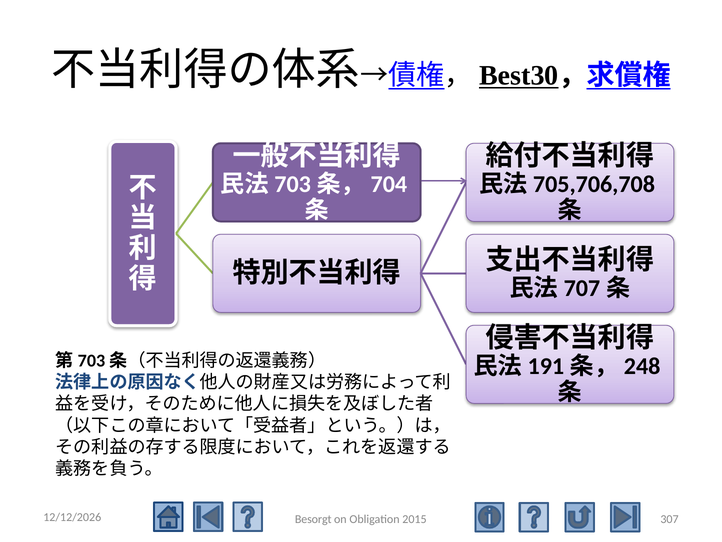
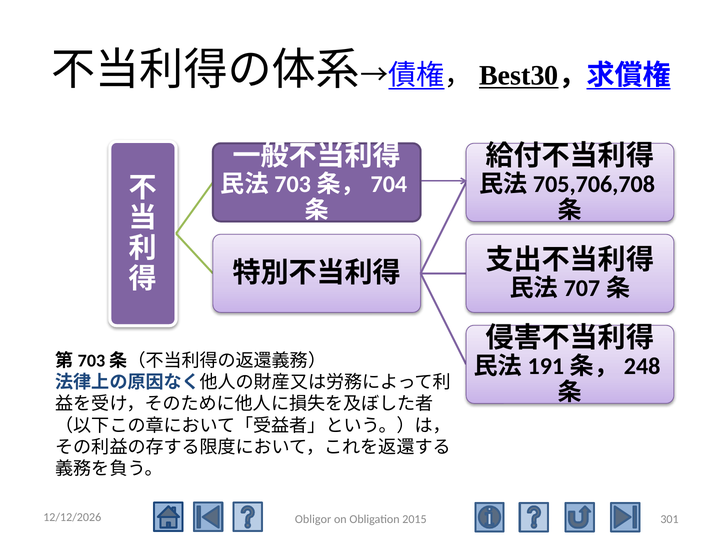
307: 307 -> 301 (670, 519)
Besorgt: Besorgt -> Obligor (313, 519)
